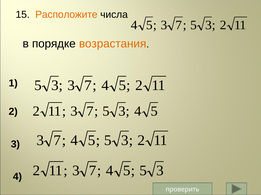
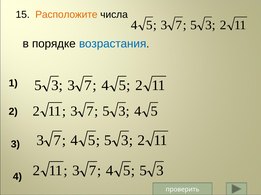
возрастания colour: orange -> blue (113, 44)
